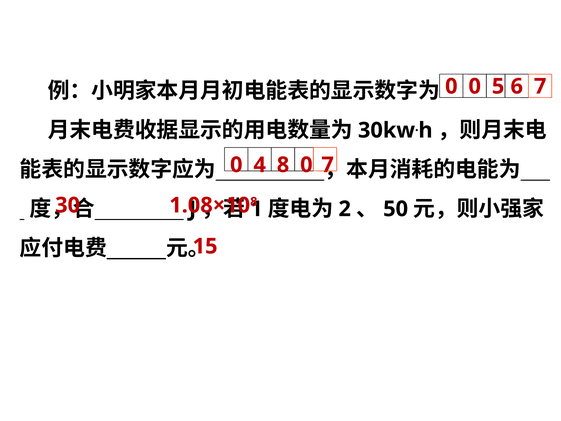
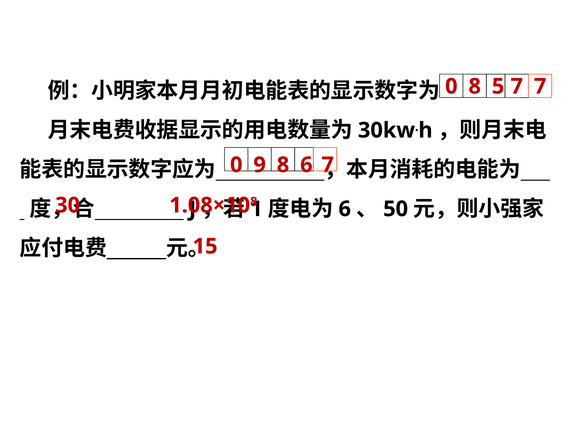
0 0: 0 -> 8 (475, 86)
5 6: 6 -> 7 (517, 86)
4: 4 -> 9 (260, 165)
8 0: 0 -> 6 (306, 165)
2: 2 -> 6 (345, 209)
